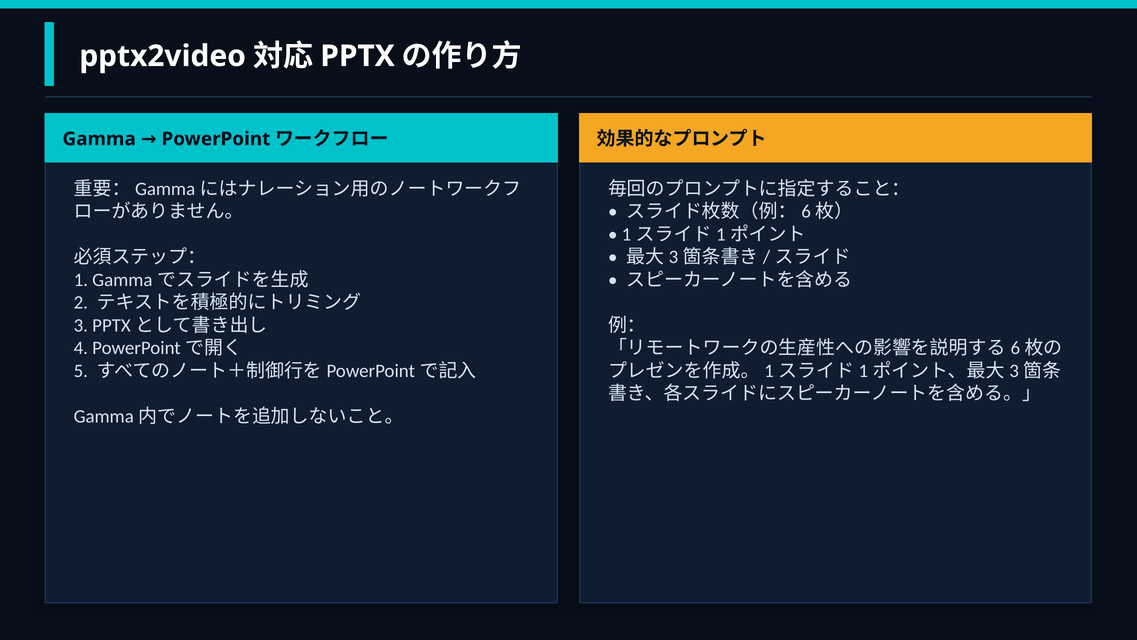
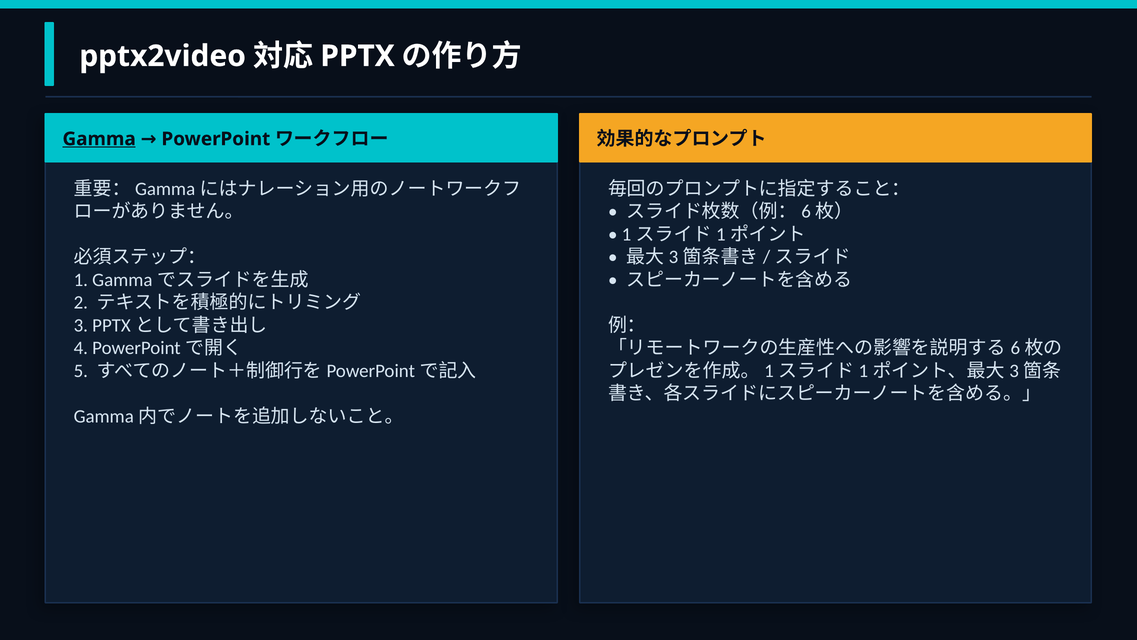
Gamma underline: none -> present (99, 139)
